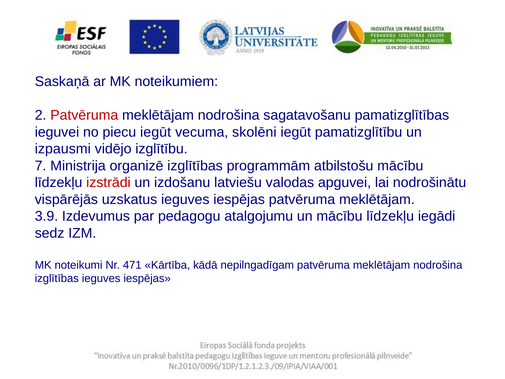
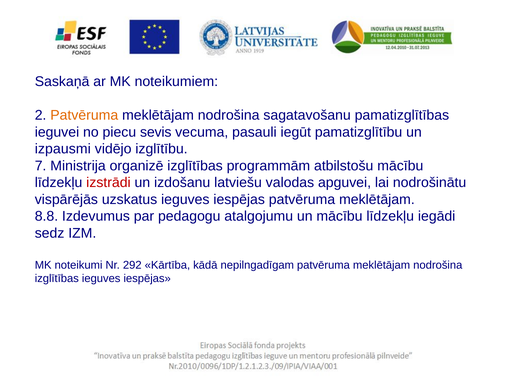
Patvēruma colour: red -> orange (84, 115)
piecu iegūt: iegūt -> sevis (156, 132)
skolēni: skolēni -> pasauli (254, 132)
3.9: 3.9 -> 8.8 (46, 216)
471: 471 -> 292 (132, 265)
